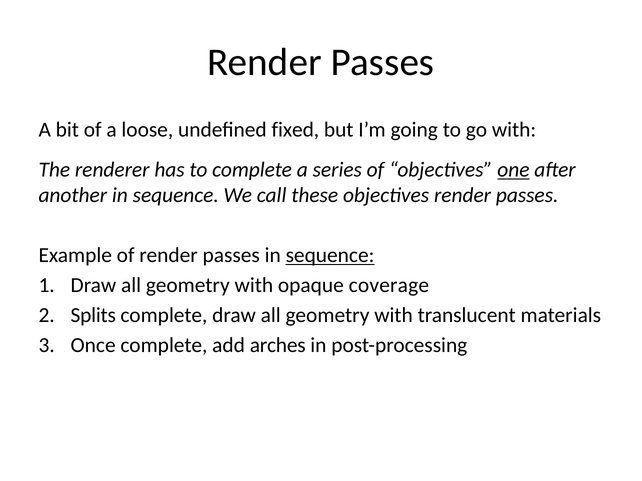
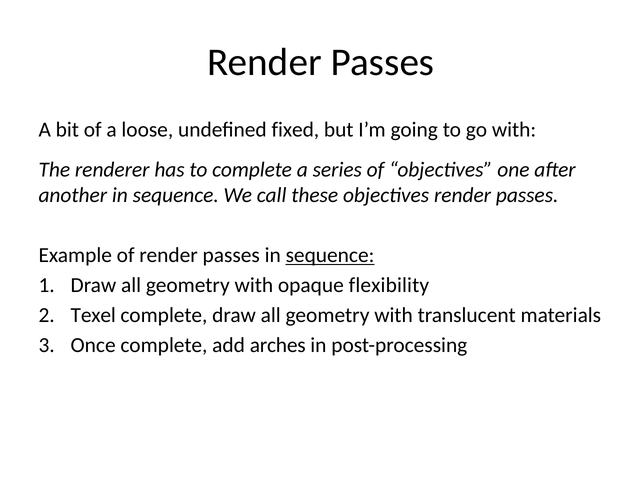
one underline: present -> none (513, 170)
coverage: coverage -> flexibility (389, 285)
Splits: Splits -> Texel (93, 315)
